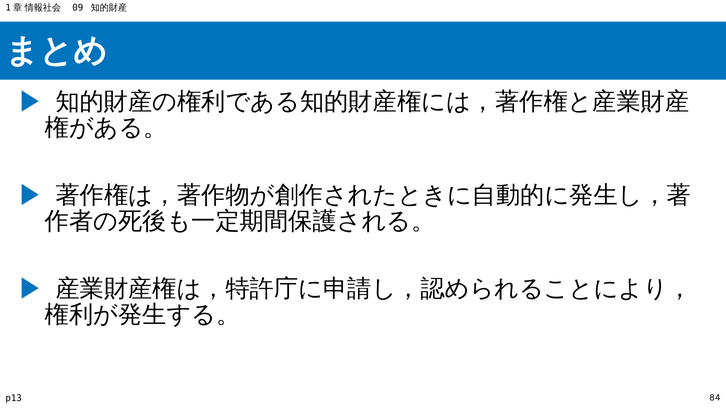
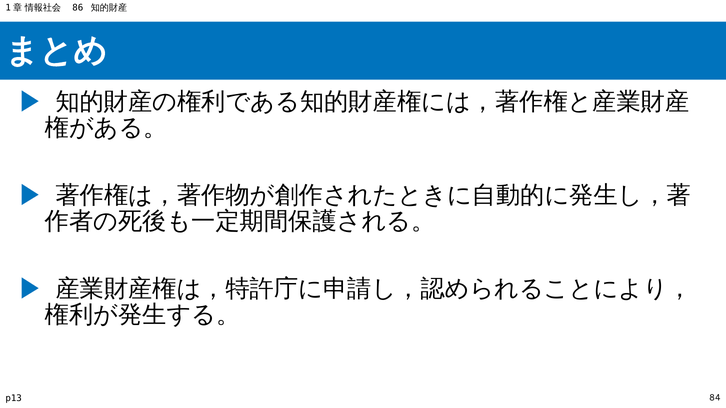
09: 09 -> 86 (78, 8)
